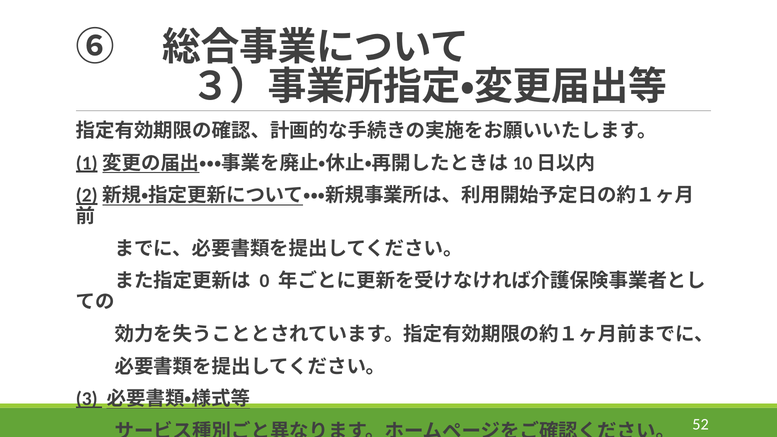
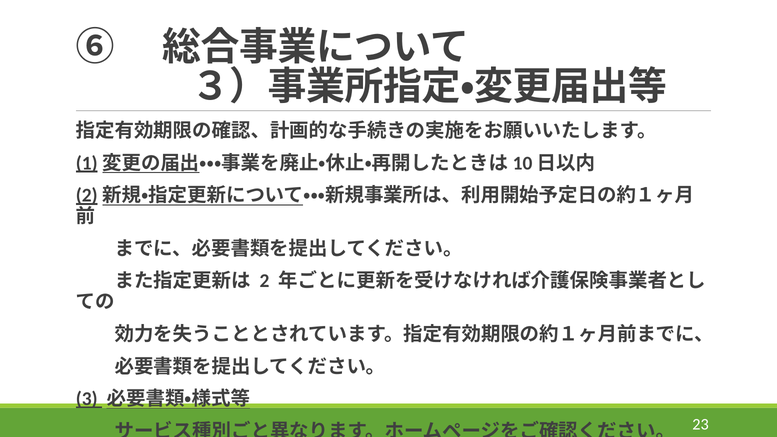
0: 0 -> 2 (265, 281)
52: 52 -> 23 (701, 424)
